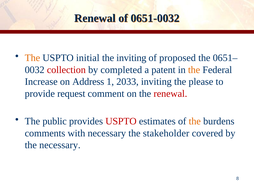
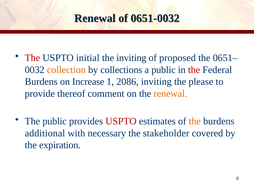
The colour: orange -> red (32, 58)
collection colour: red -> orange (66, 70)
completed: completed -> collections (121, 70)
a patent: patent -> public (163, 70)
the colour: orange -> red (194, 70)
Increase: Increase -> Burdens (41, 81)
Address: Address -> Increase (88, 81)
2033: 2033 -> 2086 (127, 81)
request: request -> thereof (71, 93)
renewal colour: red -> orange (170, 93)
comments: comments -> additional (45, 133)
the necessary: necessary -> expiration (60, 145)
